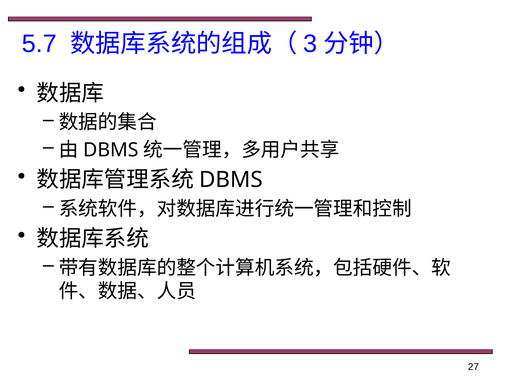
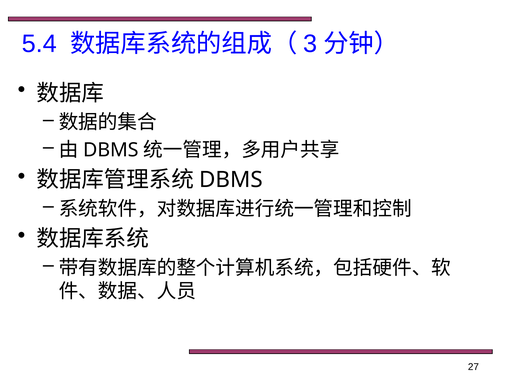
5.7: 5.7 -> 5.4 (39, 44)
